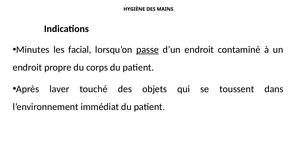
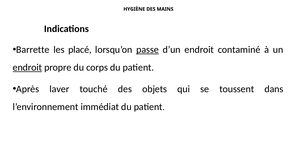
Minutes: Minutes -> Barrette (33, 50)
facial: facial -> placé (80, 50)
endroit underline: none -> present (27, 67)
